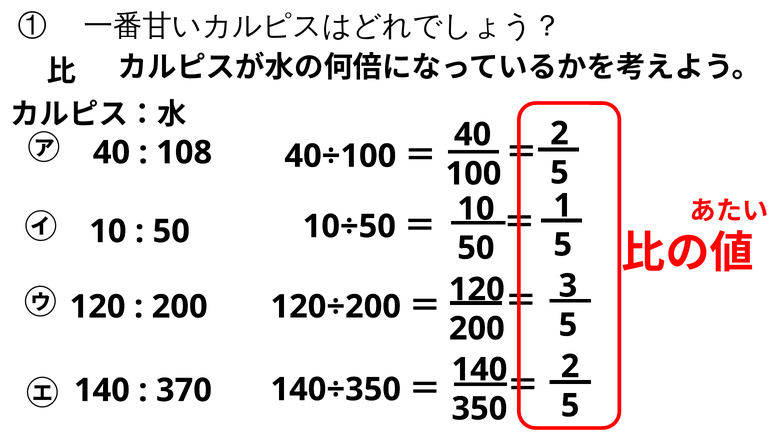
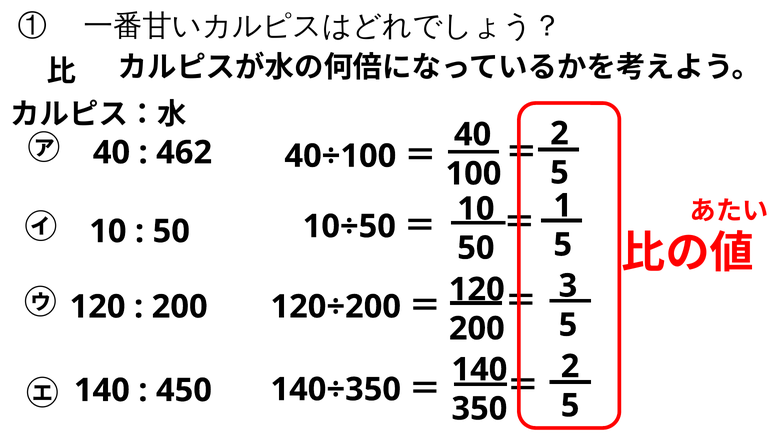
108: 108 -> 462 (184, 153)
370: 370 -> 450 (184, 390)
